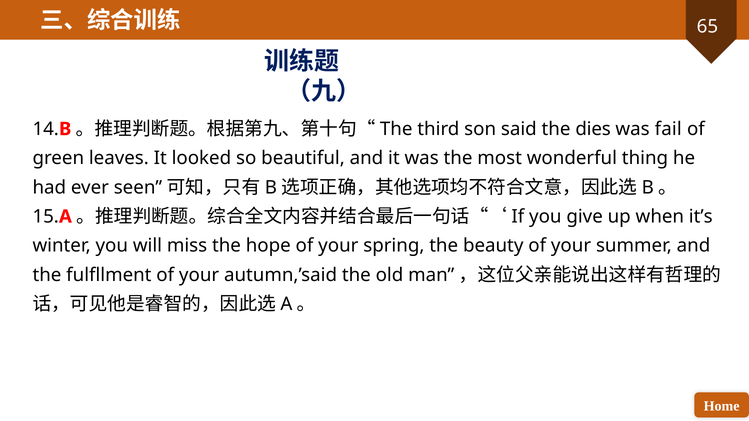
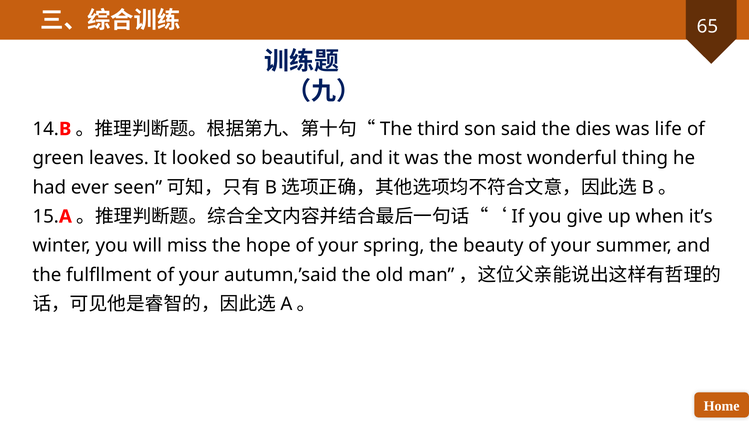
fail: fail -> life (668, 129)
